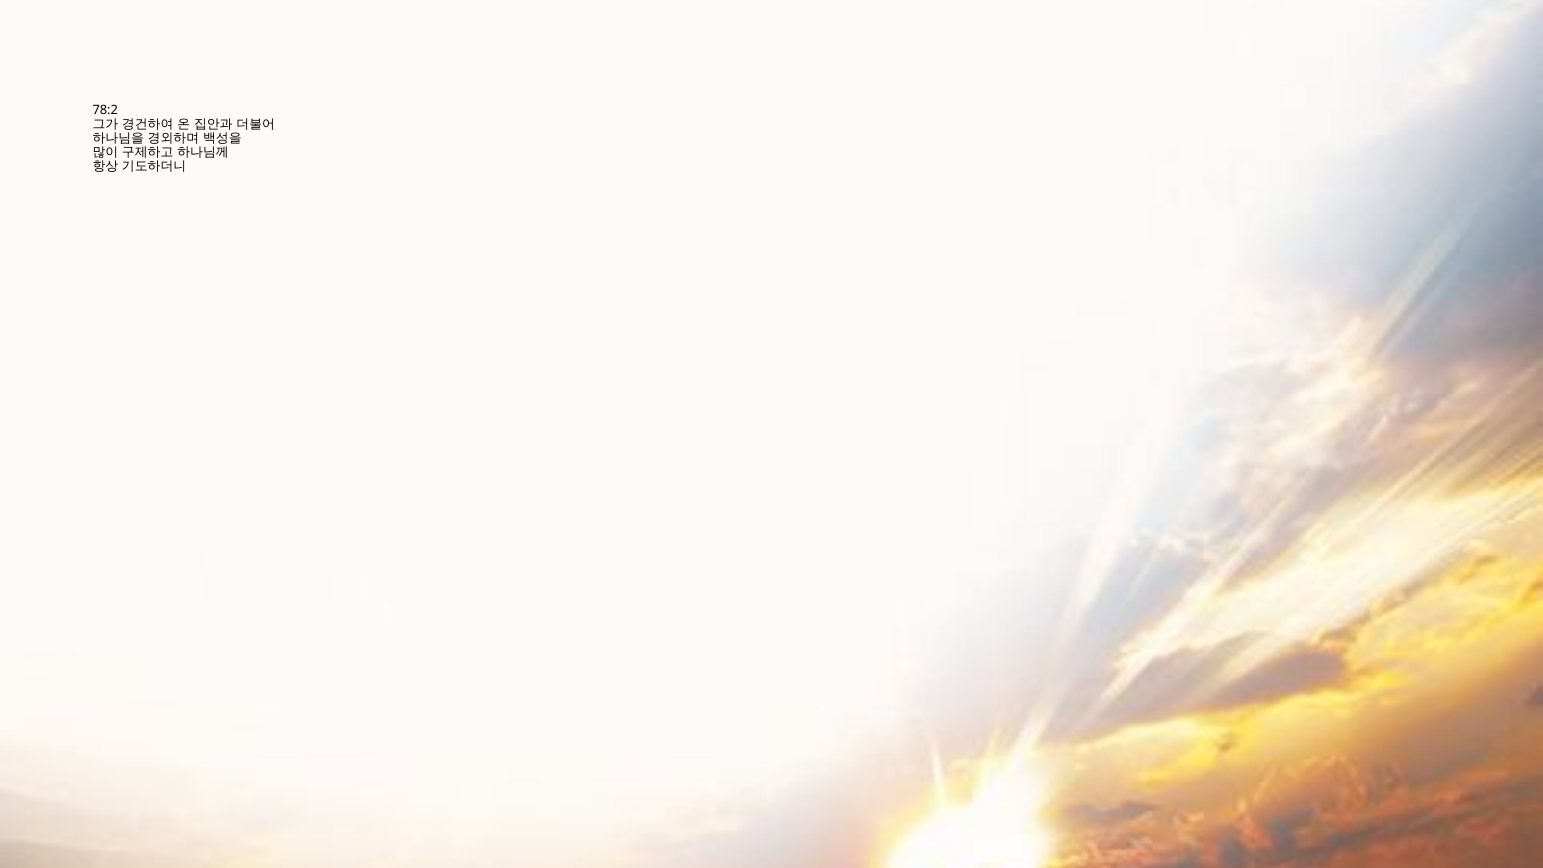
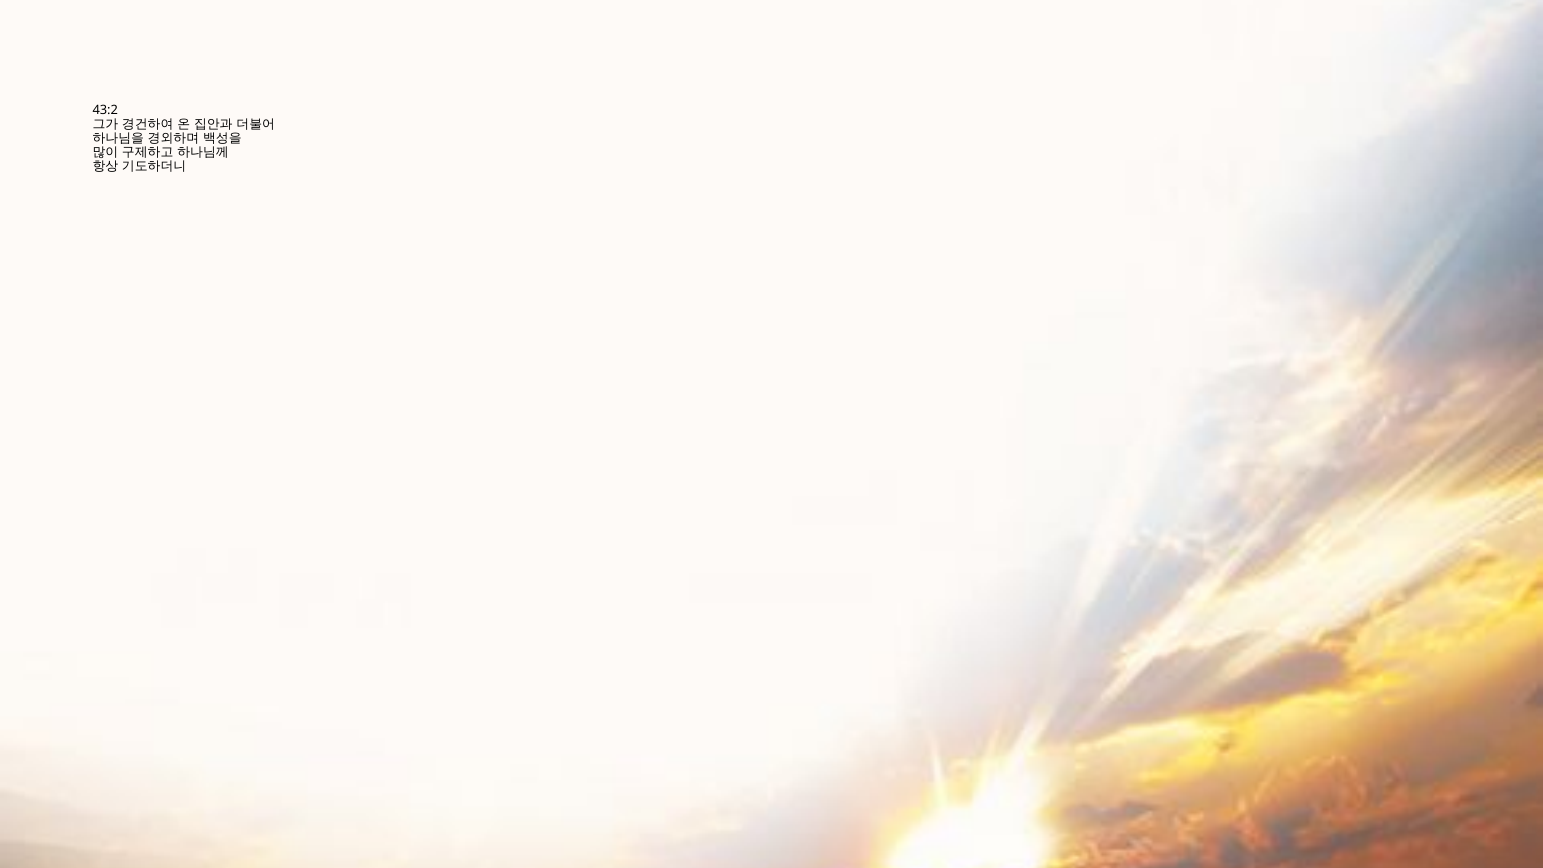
78:2: 78:2 -> 43:2 (105, 110)
